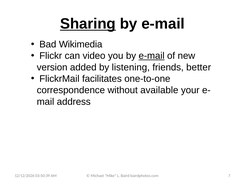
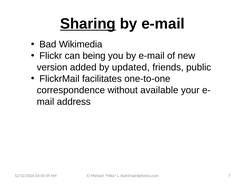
video: video -> being (94, 56)
e-mail underline: present -> none (152, 56)
listening: listening -> updated (131, 67)
better: better -> public (199, 67)
